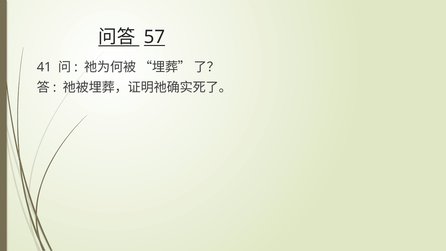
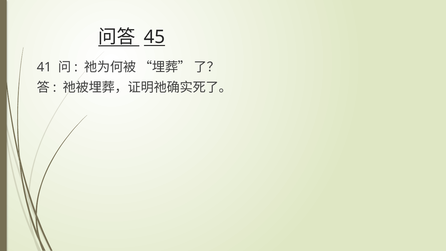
57: 57 -> 45 (155, 37)
